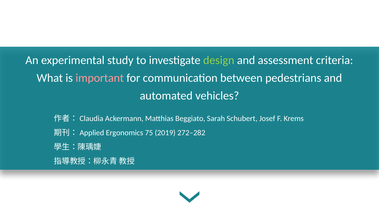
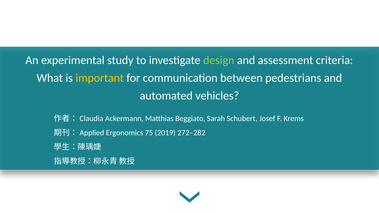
important colour: pink -> yellow (100, 78)
